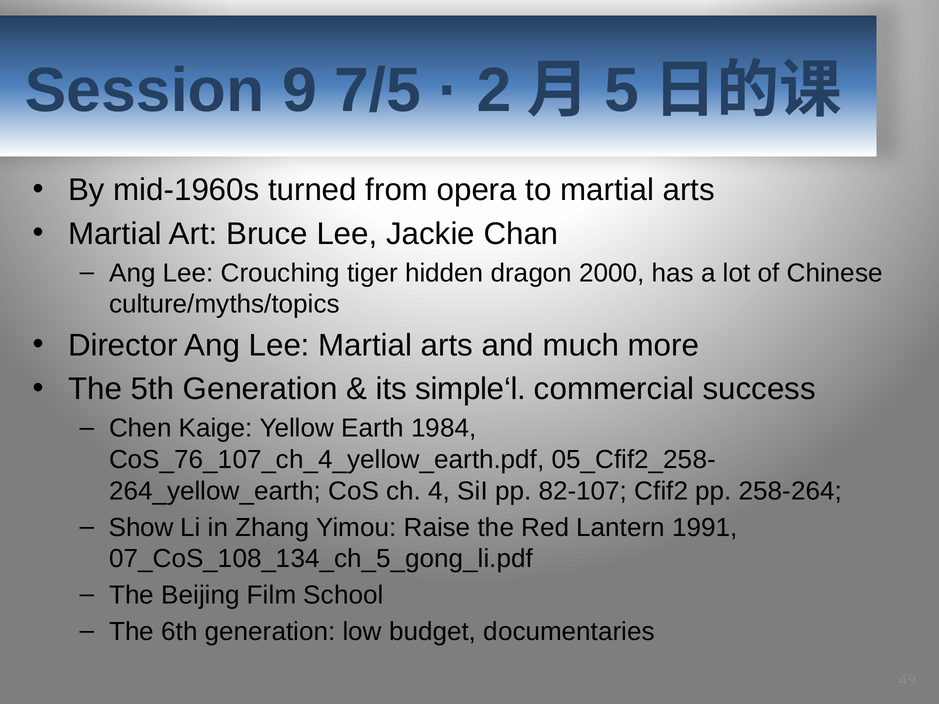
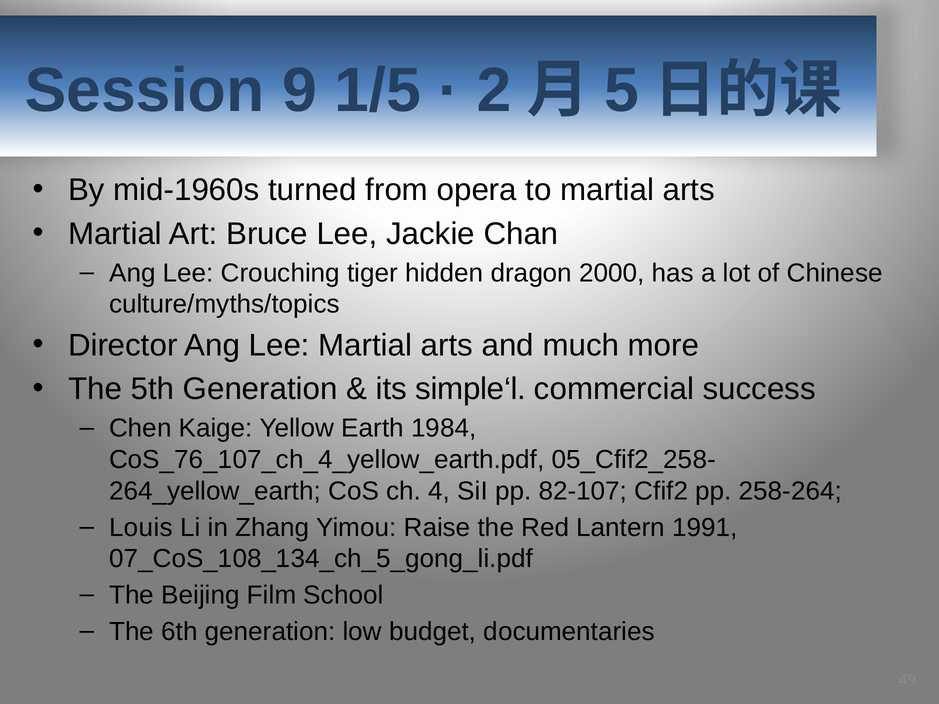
7/5: 7/5 -> 1/5 (378, 90)
Show: Show -> Louis (141, 528)
